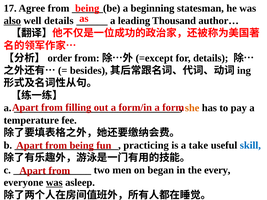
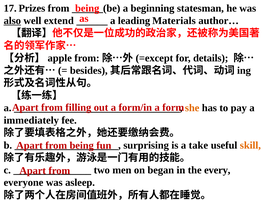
Agree: Agree -> Prizes (32, 8)
well details: details -> extend (59, 21)
Thousand: Thousand -> Materials (174, 21)
order: order -> apple (60, 58)
temperature: temperature -> immediately (31, 120)
practicing: practicing -> surprising (146, 145)
skill colour: blue -> orange (250, 145)
was underline: present -> none (54, 183)
